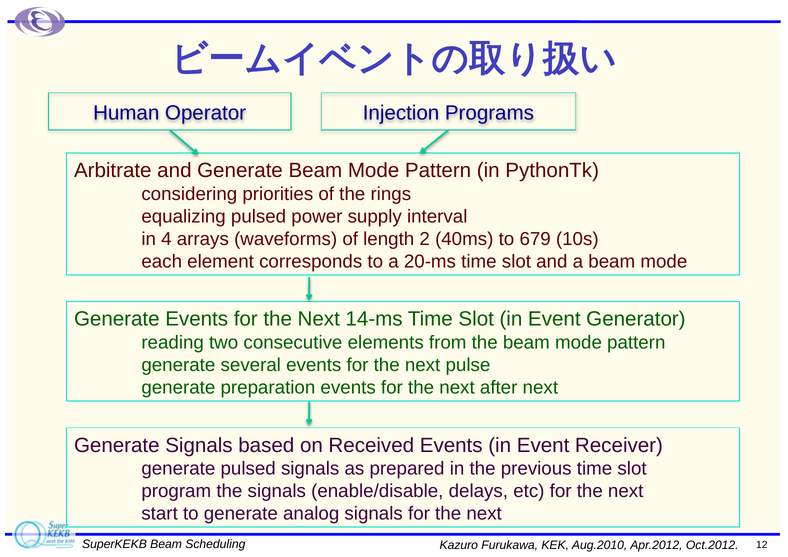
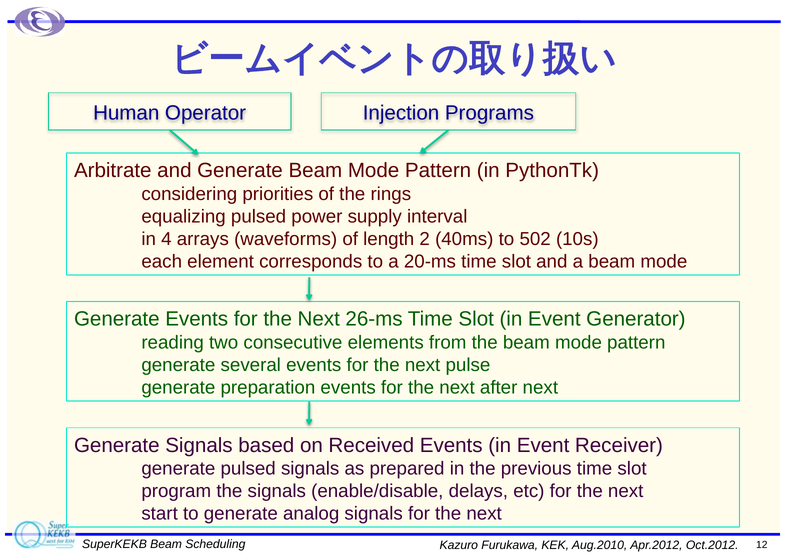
679: 679 -> 502 (535, 239)
14-ms: 14-ms -> 26-ms (374, 319)
